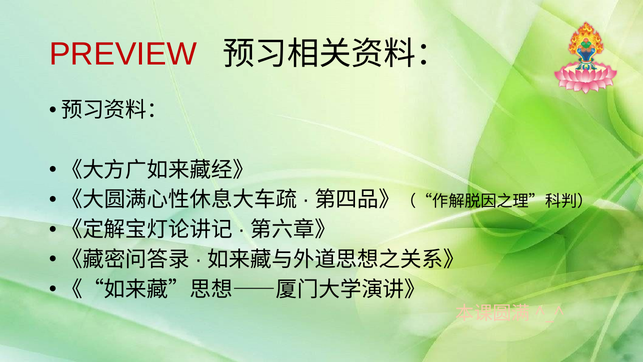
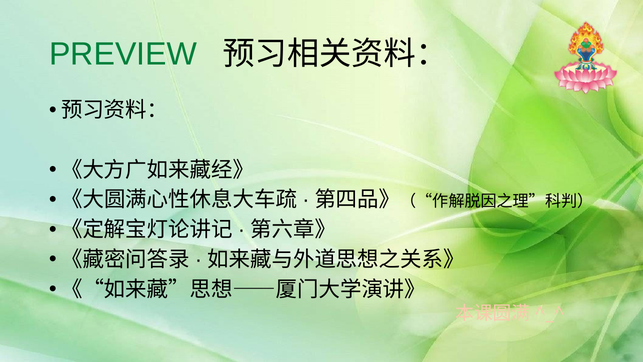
PREVIEW colour: red -> green (123, 54)
